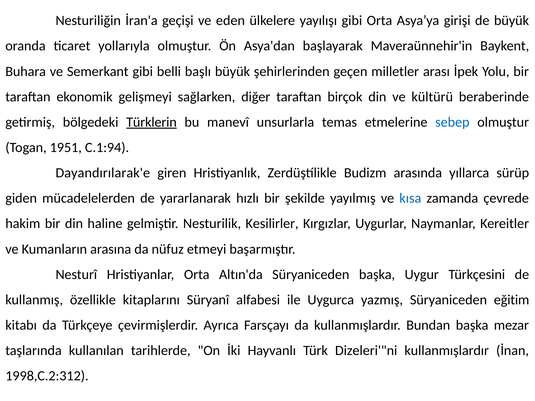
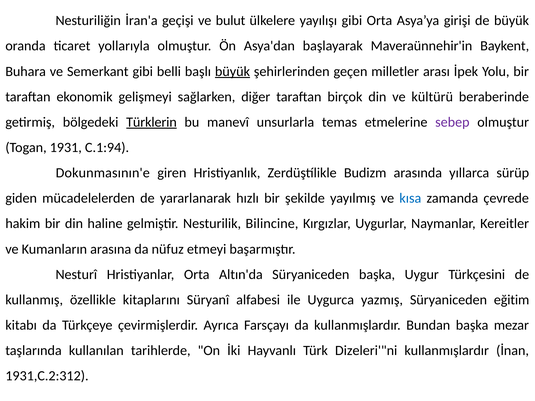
eden: eden -> bulut (231, 21)
büyük underline: none -> present (233, 71)
sebep colour: blue -> purple (452, 122)
1951: 1951 -> 1931 (66, 148)
Dayandırılarak'e: Dayandırılarak'e -> Dokunmasının'e (103, 173)
Kesilirler: Kesilirler -> Bilincine (272, 224)
1998,C.2:312: 1998,C.2:312 -> 1931,C.2:312 (47, 376)
